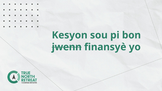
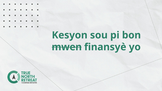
jwenn: jwenn -> mwen (67, 47)
